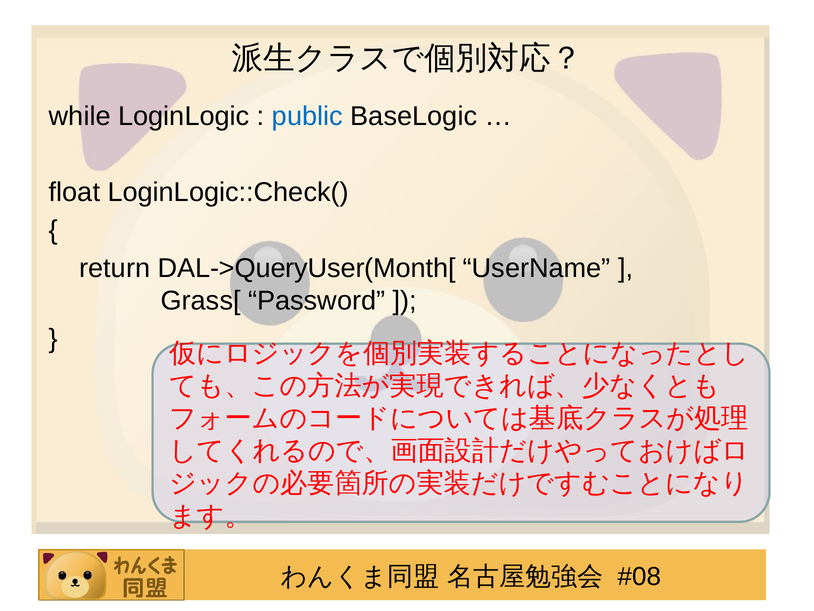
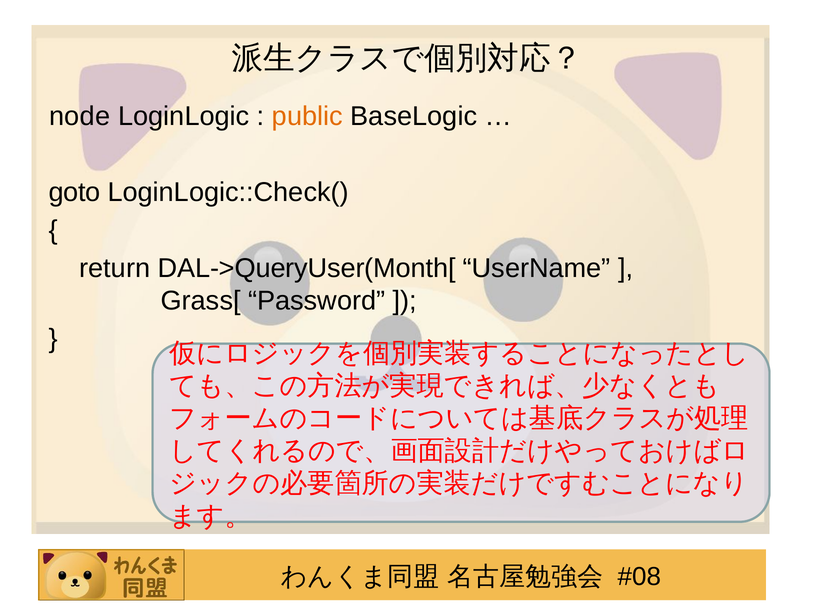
while: while -> node (80, 116)
public colour: blue -> orange (307, 116)
float: float -> goto (75, 192)
